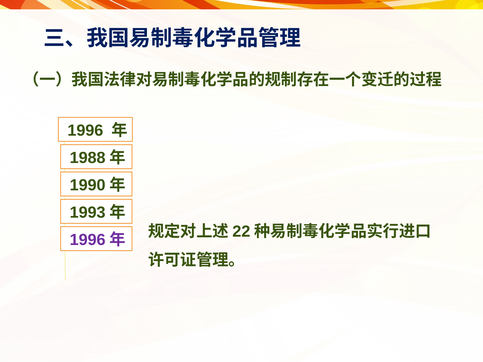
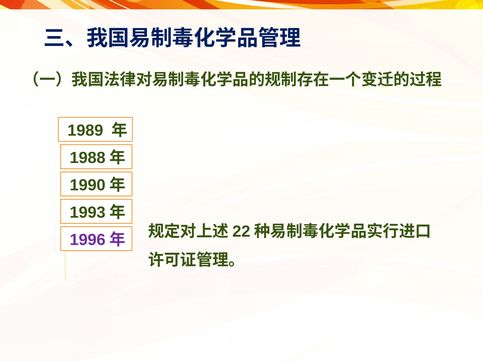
1996: 1996 -> 1989 (85, 131)
